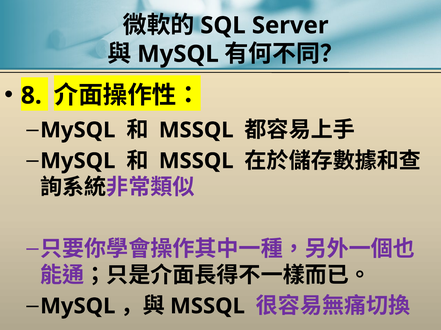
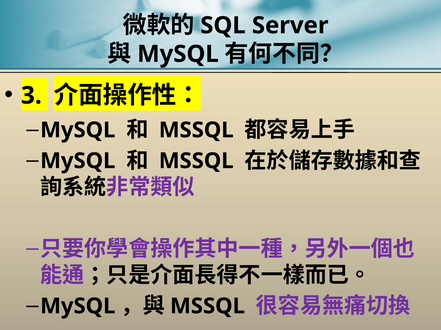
8: 8 -> 3 (31, 96)
